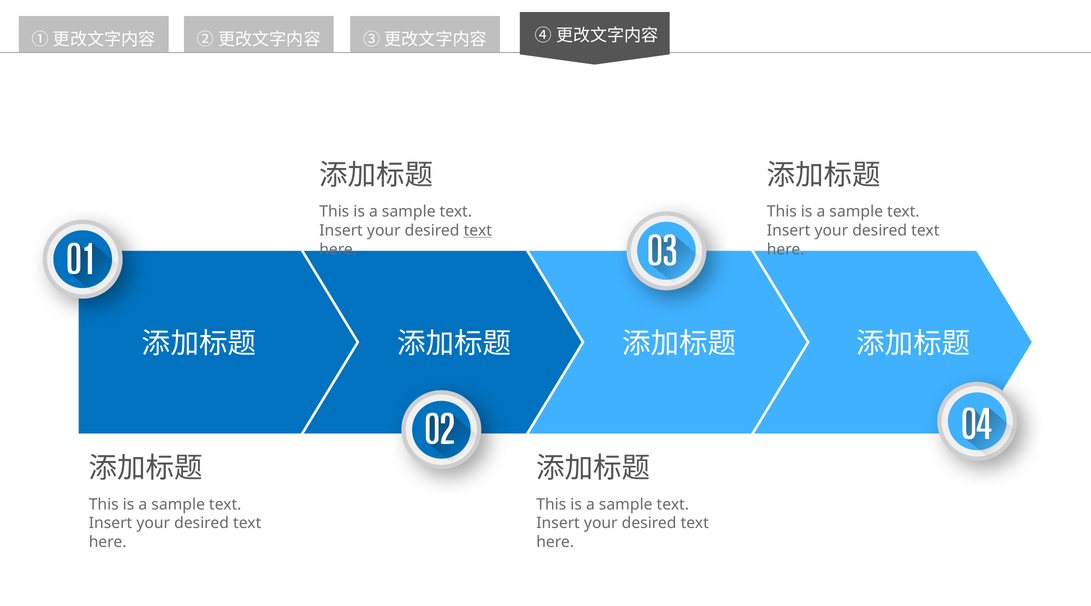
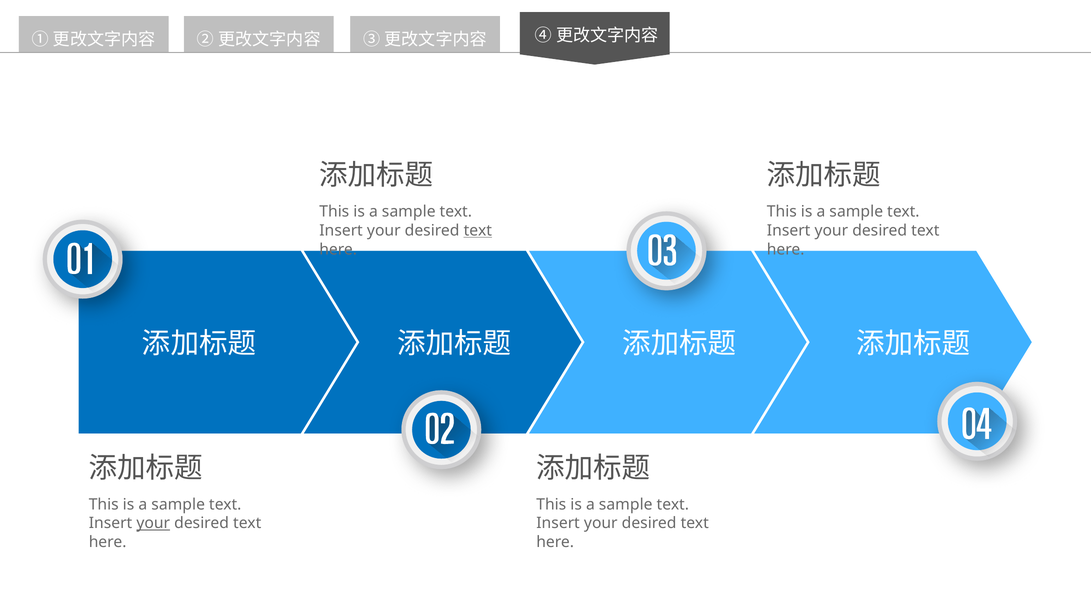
your underline: none -> present (153, 523)
